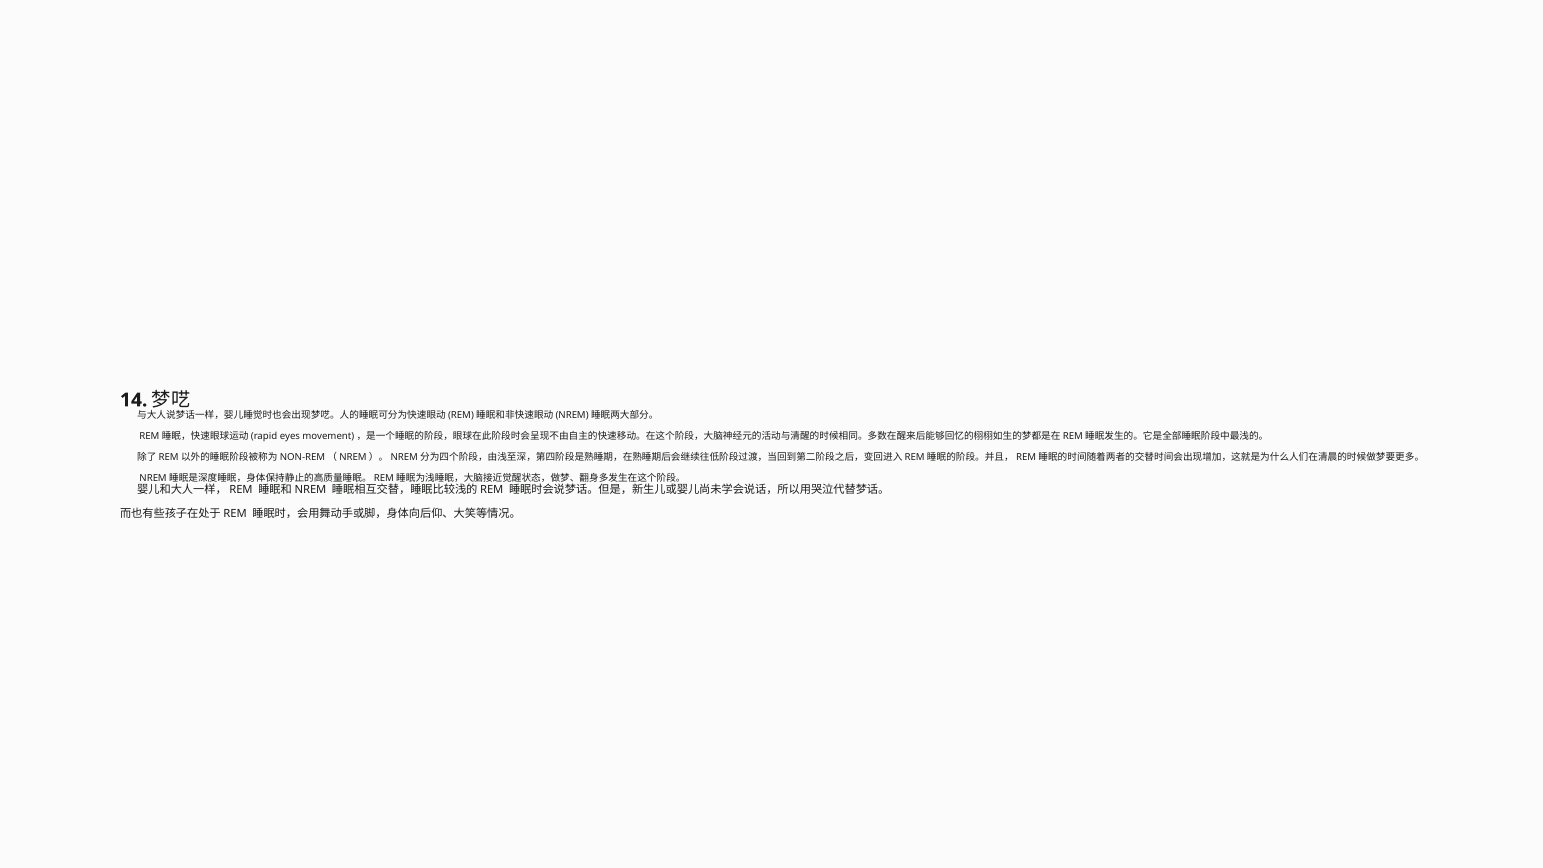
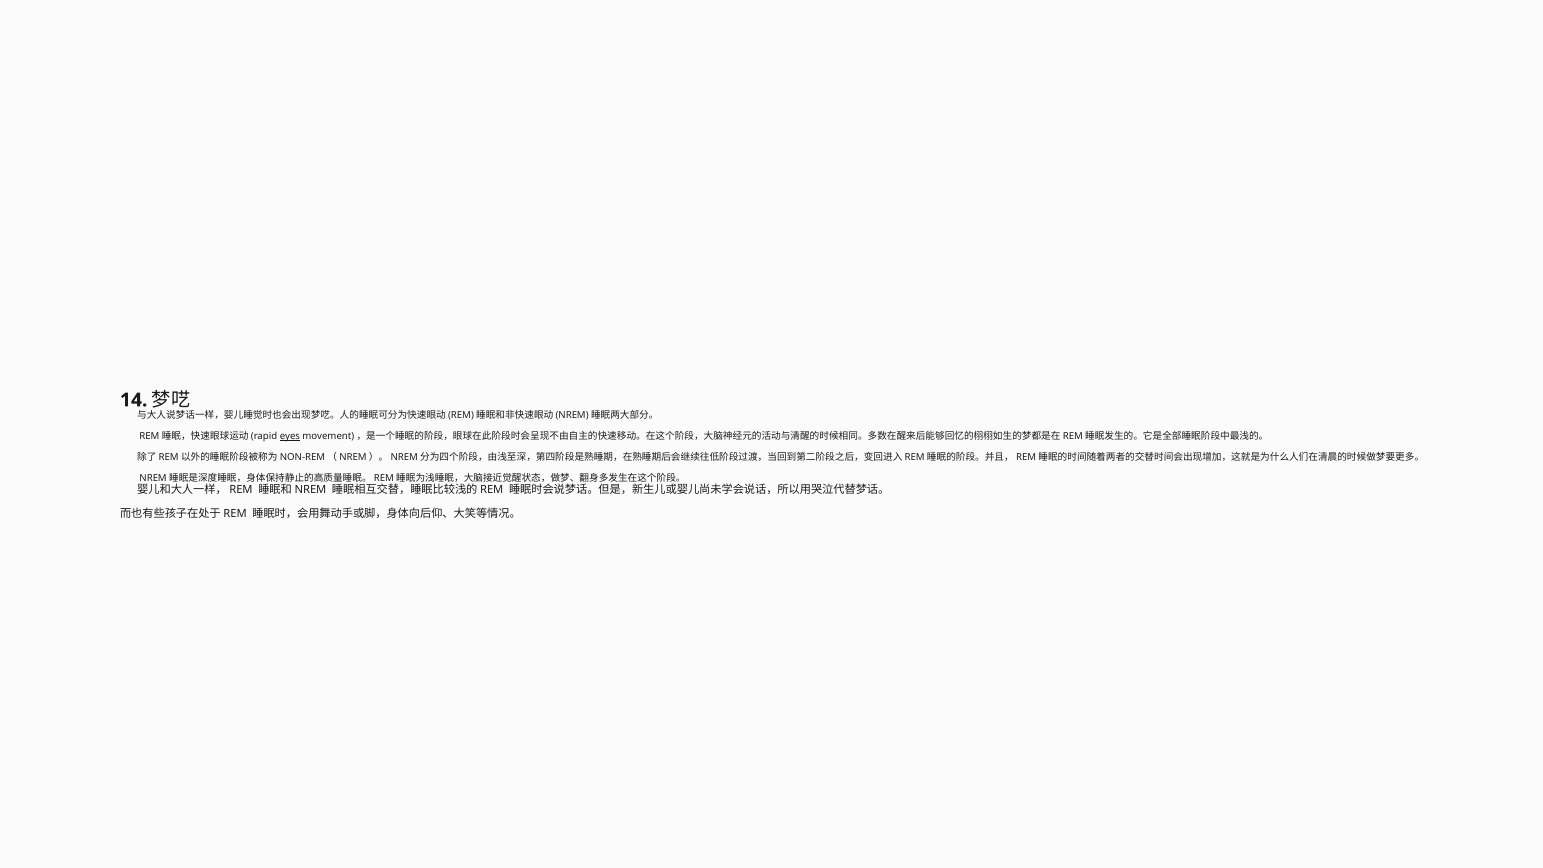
eyes underline: none -> present (290, 437)
